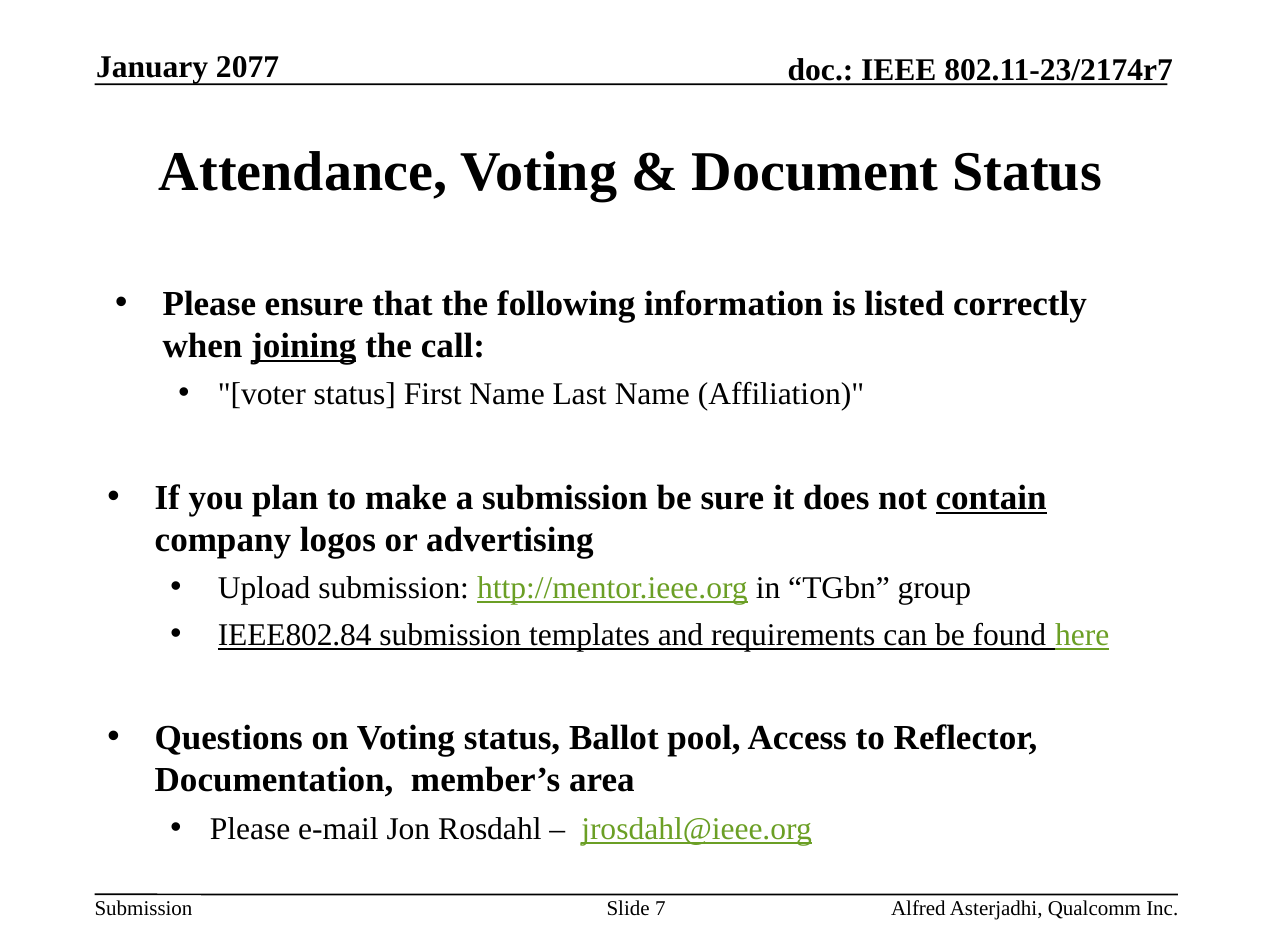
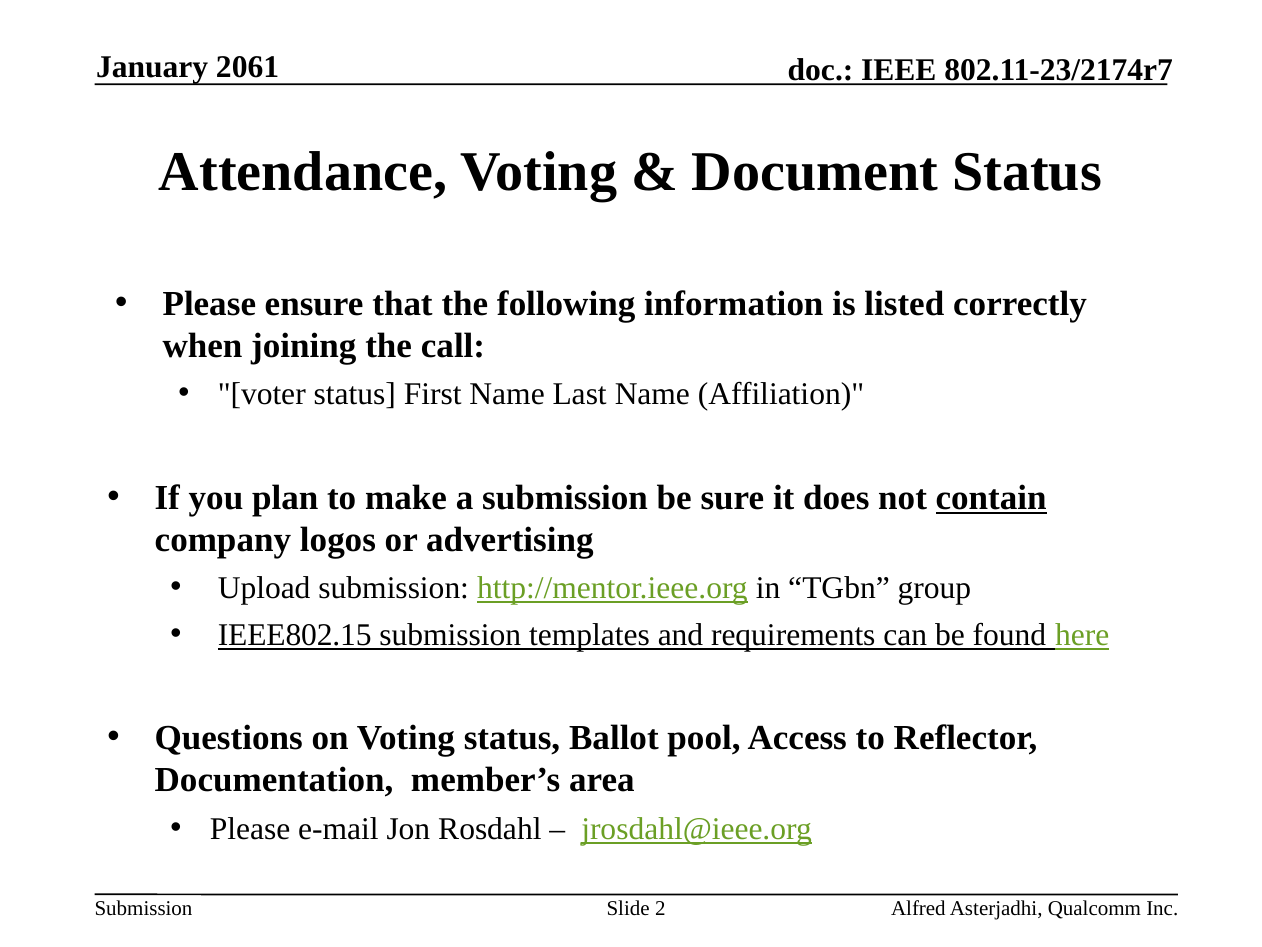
2077: 2077 -> 2061 (248, 67)
joining underline: present -> none (304, 345)
IEEE802.84: IEEE802.84 -> IEEE802.15 (295, 634)
7: 7 -> 2 (660, 908)
